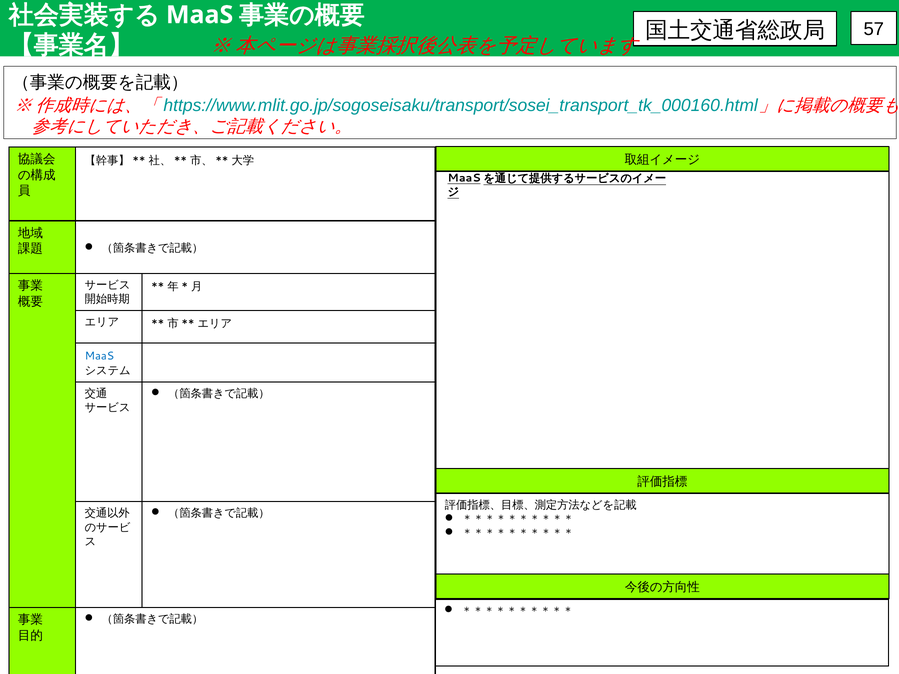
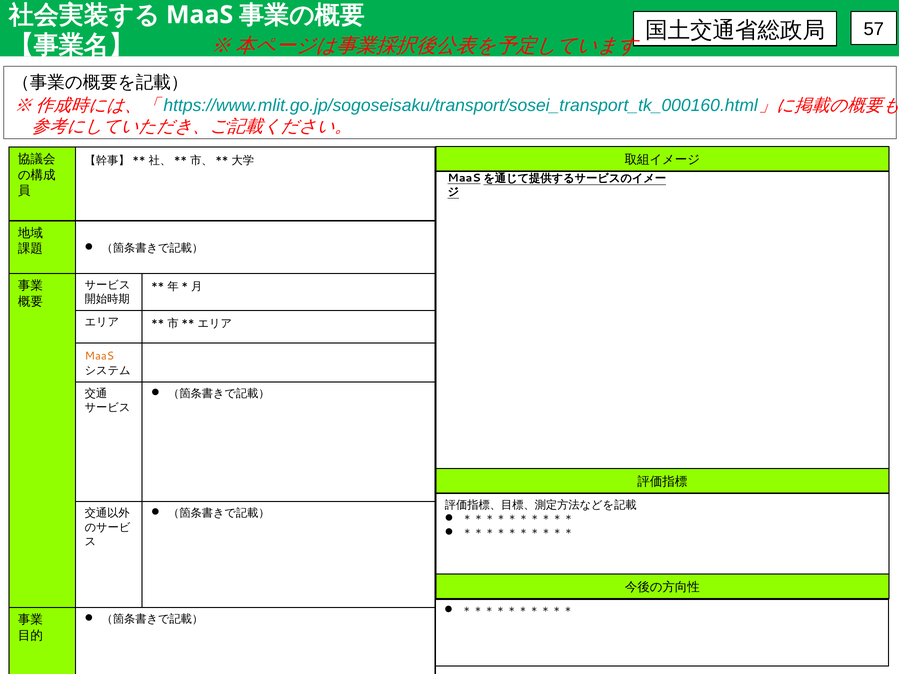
MaaS colour: blue -> orange (99, 356)
